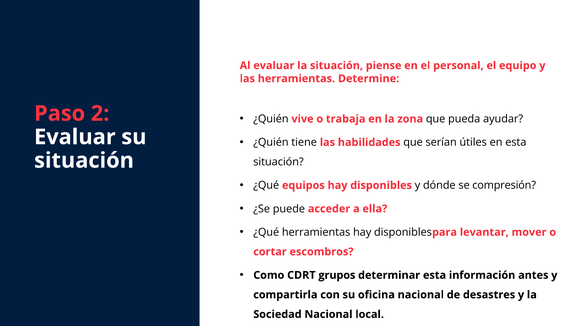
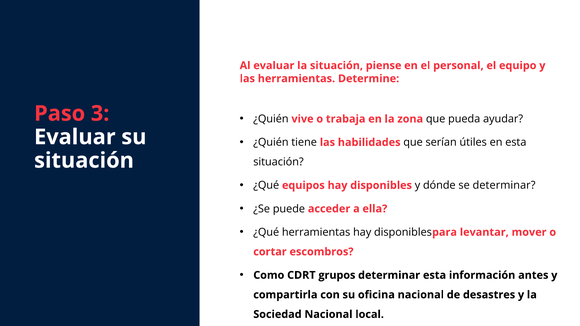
2: 2 -> 3 (100, 114)
se compresión: compresión -> determinar (504, 185)
